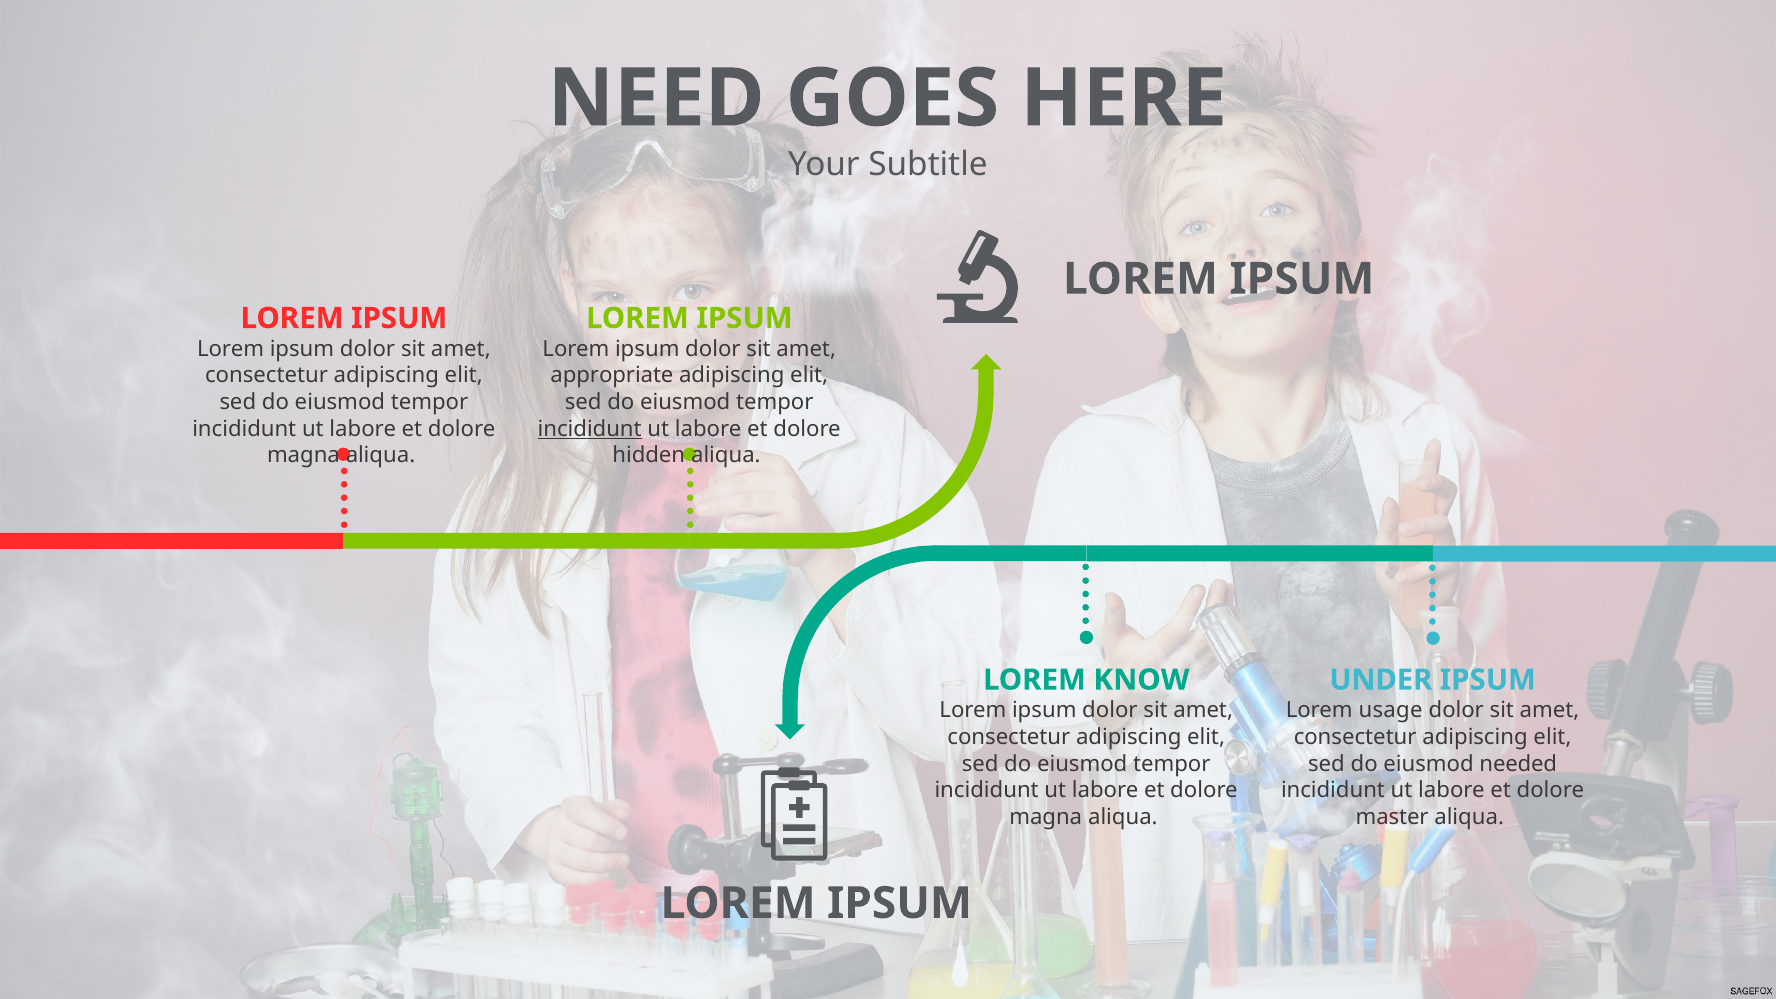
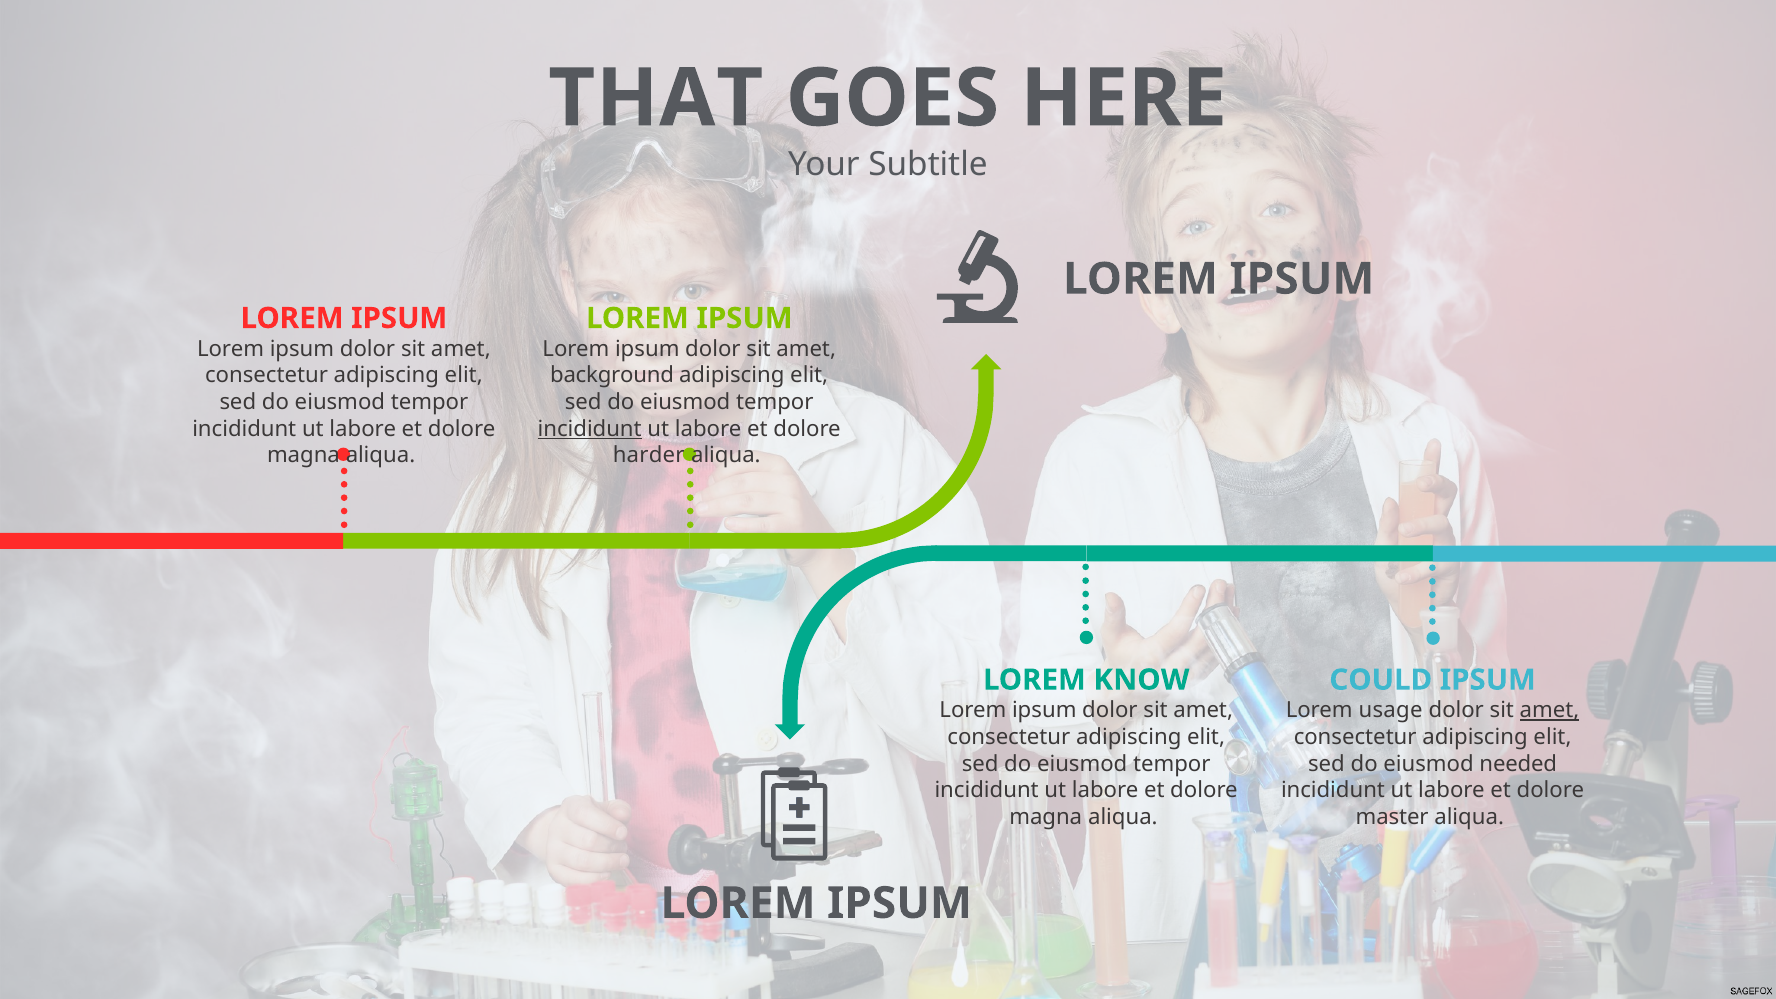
NEED: NEED -> THAT (656, 99)
appropriate: appropriate -> background (612, 375)
hidden: hidden -> harder (649, 455)
UNDER: UNDER -> COULD (1381, 680)
amet underline: none -> present (1549, 710)
